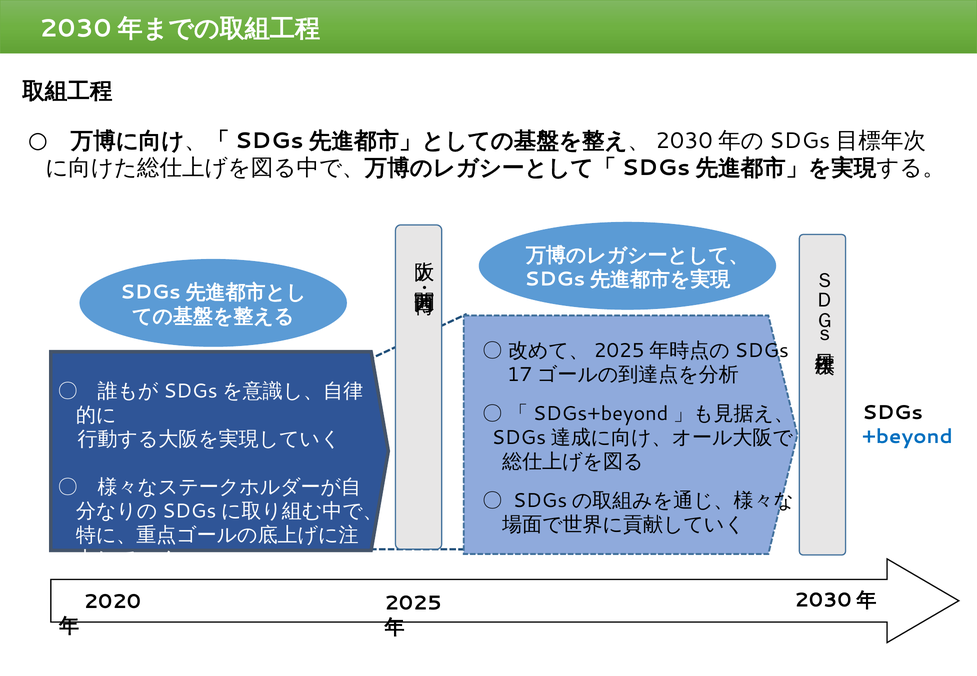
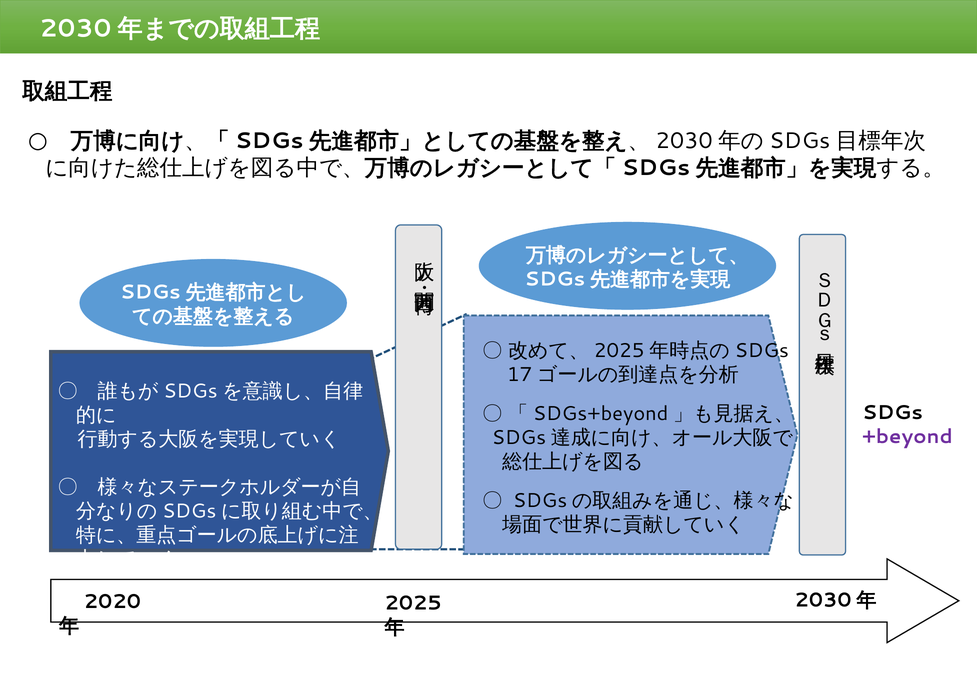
+beyond colour: blue -> purple (907, 437)
